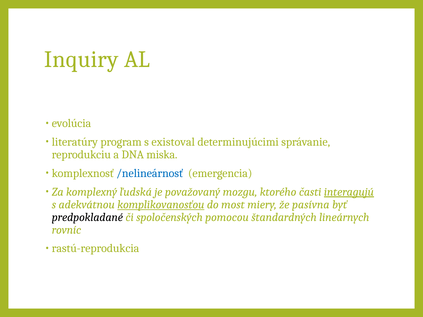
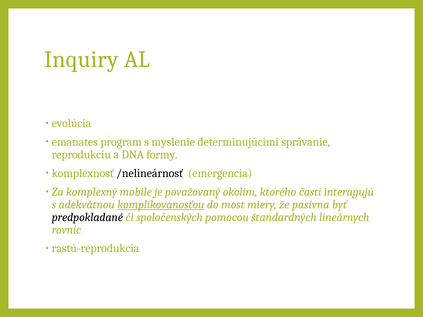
literatúry: literatúry -> emanates (75, 142)
existoval: existoval -> myslenie (173, 142)
miska: miska -> formy (162, 155)
/nelineárnosť colour: blue -> black (150, 173)
ľudská: ľudská -> mobile (136, 192)
mozgu: mozgu -> okolím (240, 192)
interagujú underline: present -> none (349, 192)
